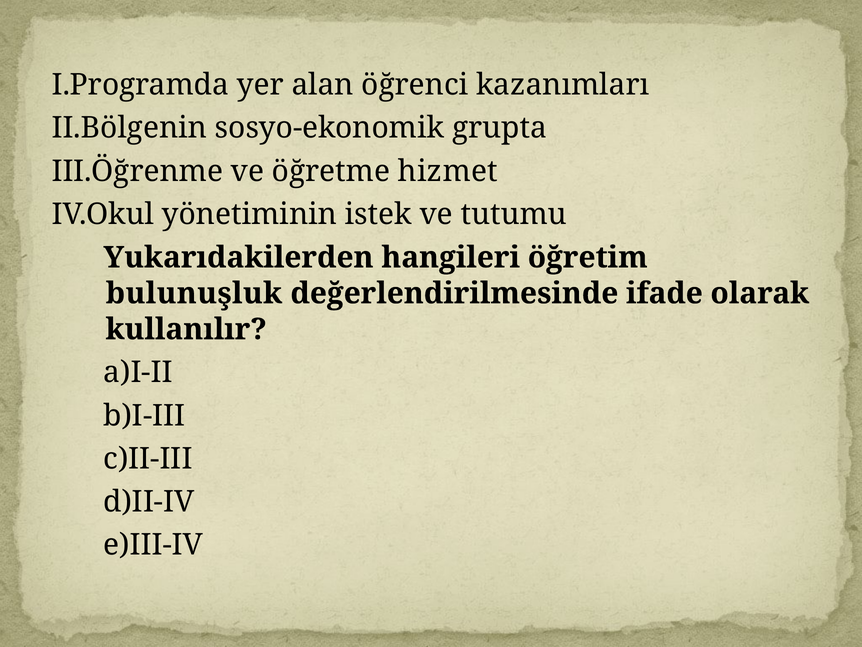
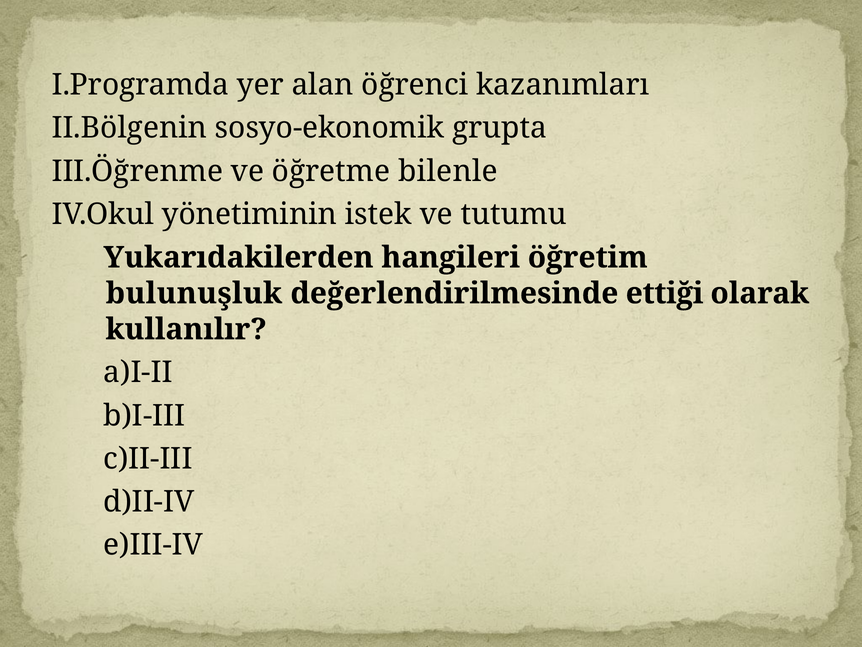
hizmet: hizmet -> bilenle (448, 171)
ifade: ifade -> ettiği (665, 293)
